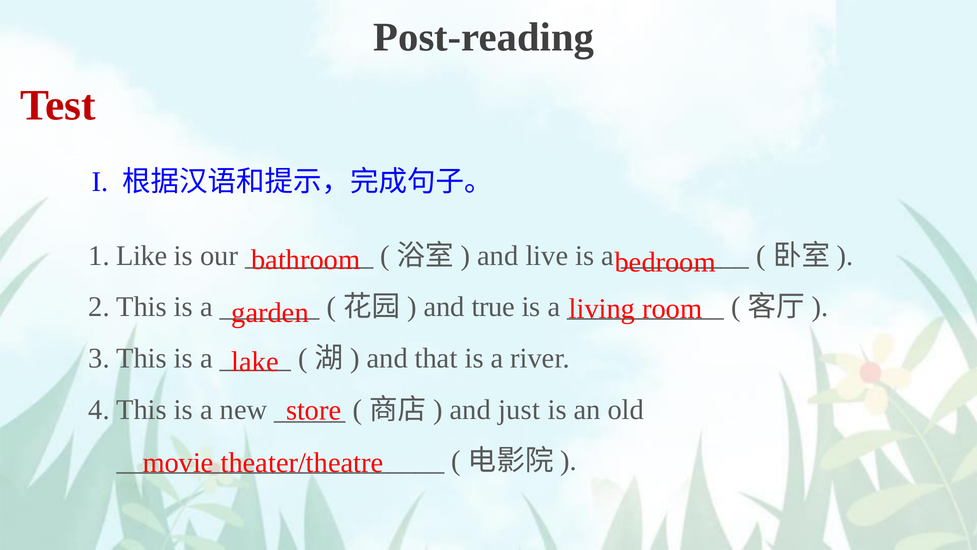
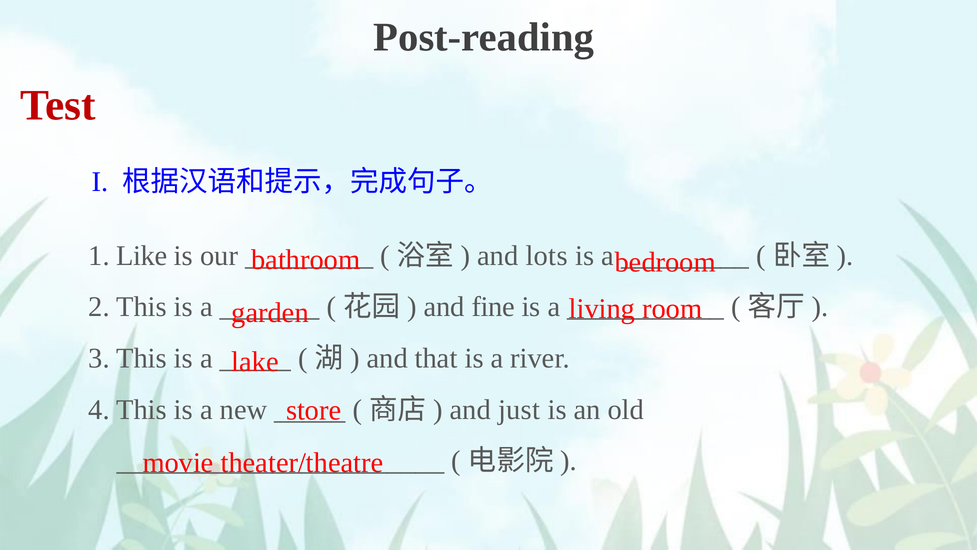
live: live -> lots (547, 256)
true: true -> fine (493, 307)
